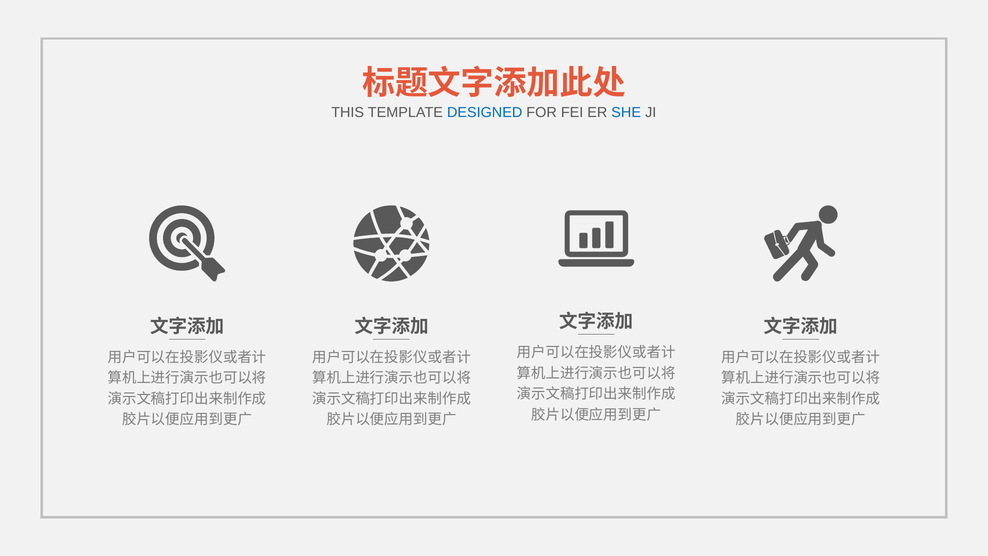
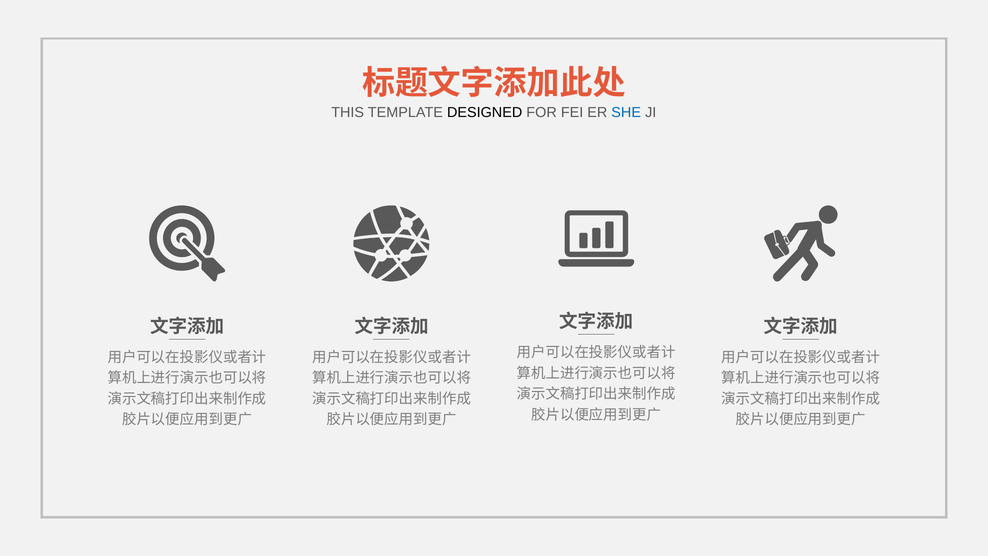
DESIGNED colour: blue -> black (485, 113)
